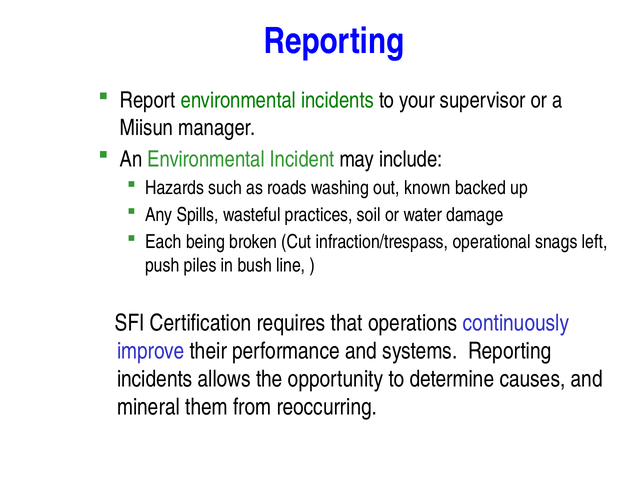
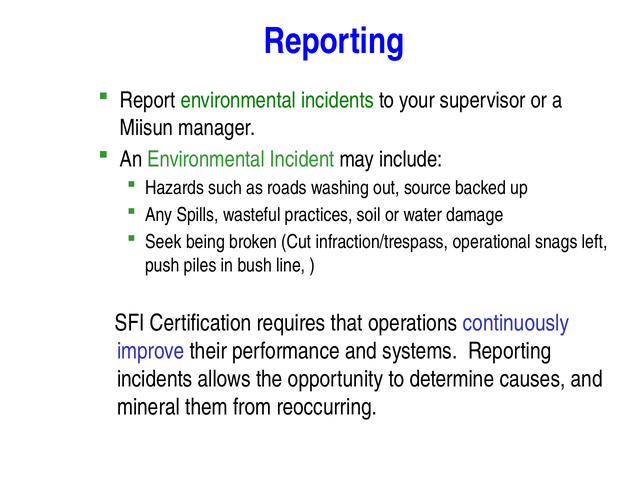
known: known -> source (428, 188)
Each: Each -> Seek (163, 242)
